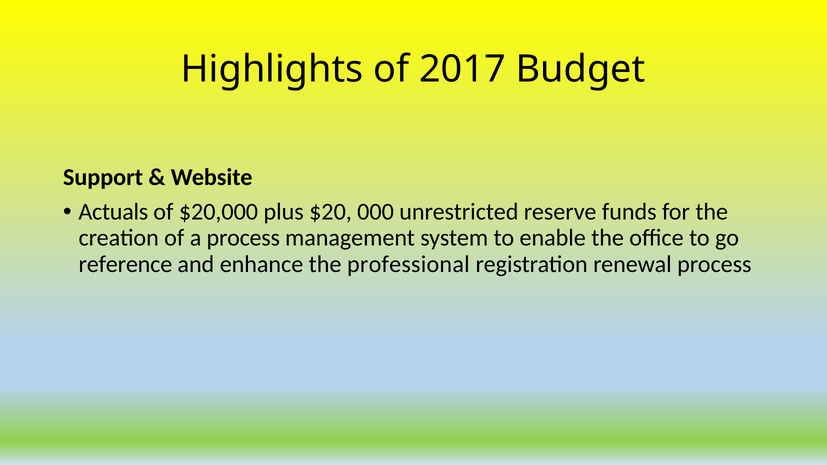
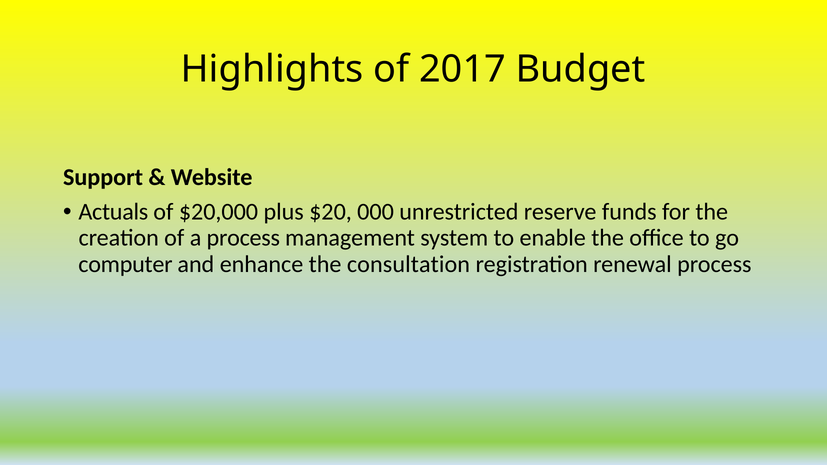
reference: reference -> computer (125, 264)
professional: professional -> consultation (408, 264)
